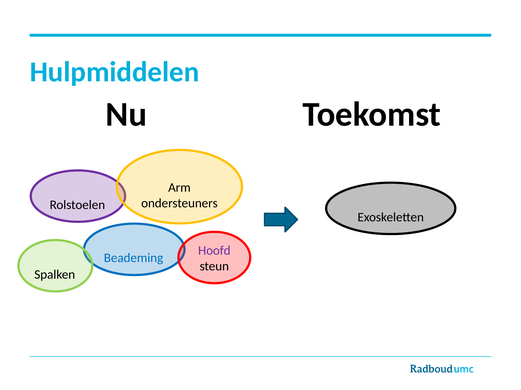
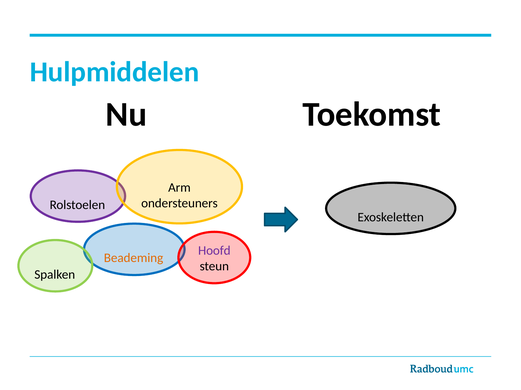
Beademing colour: blue -> orange (134, 259)
